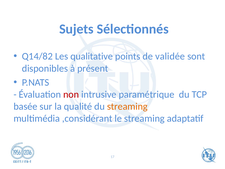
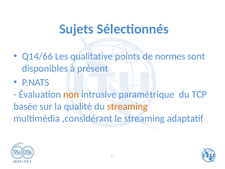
Q14/82: Q14/82 -> Q14/66 (37, 56)
validée: validée -> normes (170, 56)
non colour: red -> orange (71, 94)
